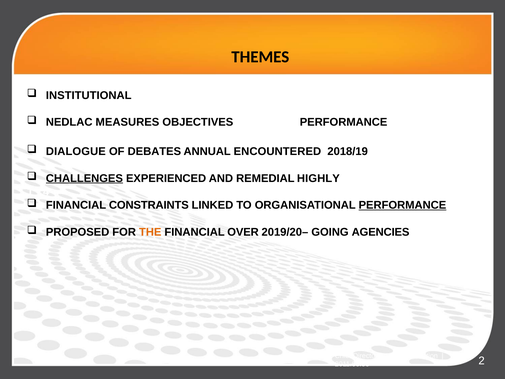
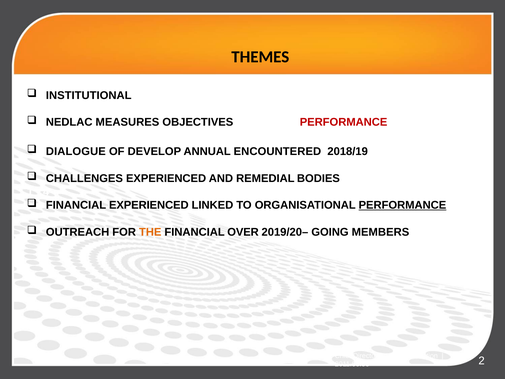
PERFORMANCE colour: black -> red (344, 122)
DEBATES: DEBATES -> DEVELOP (154, 151)
CHALLENGES underline: present -> none (84, 178)
HIGHLY: HIGHLY -> BODIES (318, 178)
FINANCIAL CONSTRAINTS: CONSTRAINTS -> EXPERIENCED (149, 205)
PROPOSED: PROPOSED -> OUTREACH (78, 232)
AGENCIES: AGENCIES -> MEMBERS (380, 232)
